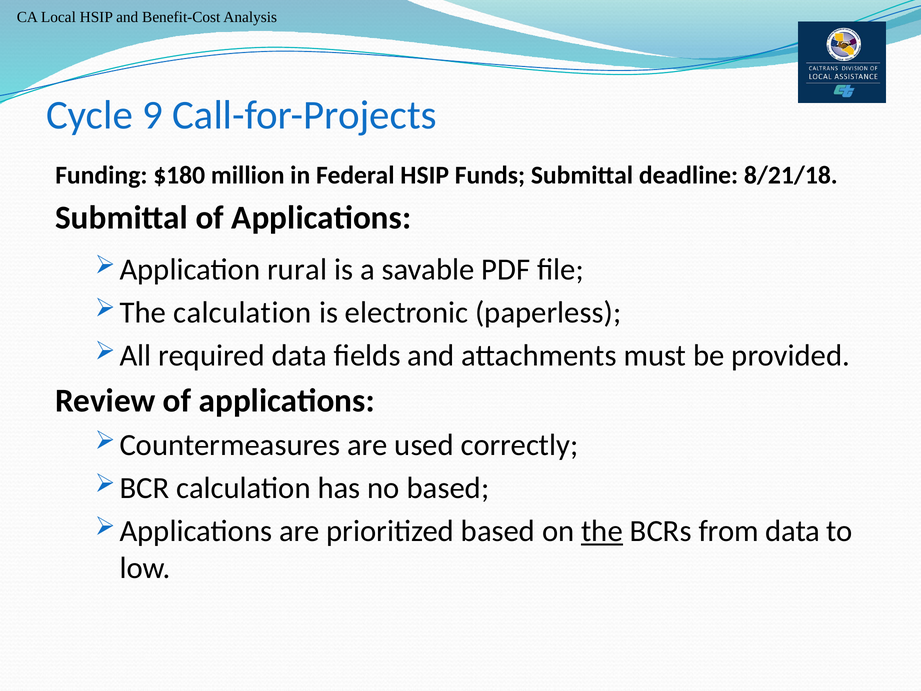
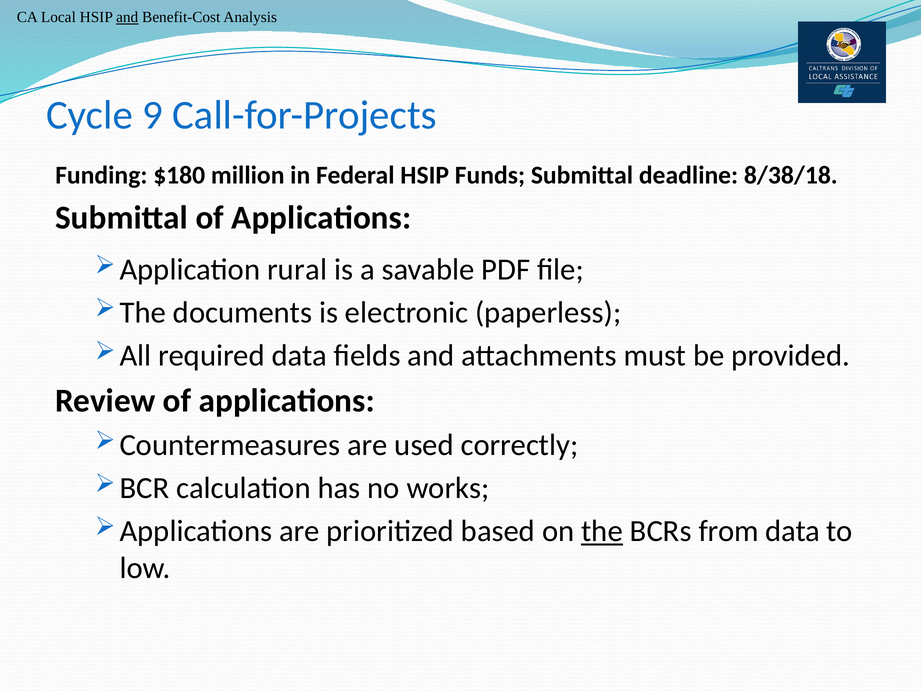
and underline: none -> present (127, 17)
8/21/18: 8/21/18 -> 8/38/18 (791, 175)
calculation: calculation -> documents (243, 313)
no based: based -> works (448, 488)
